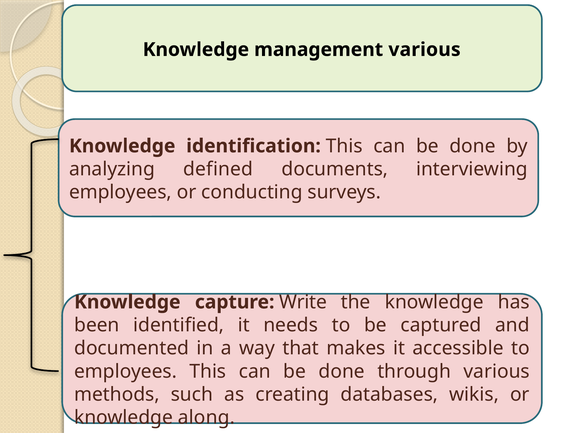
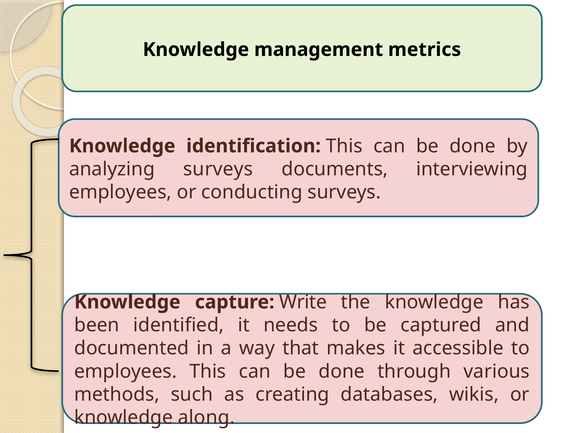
management various: various -> metrics (425, 50)
analyzing defined: defined -> surveys (218, 169)
